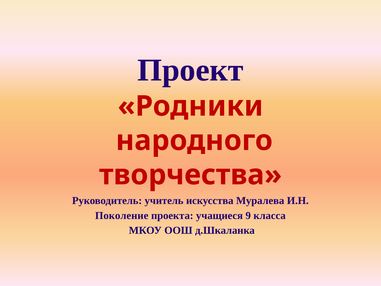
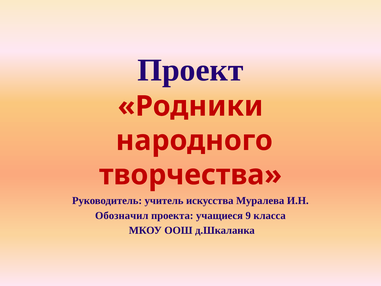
Поколение: Поколение -> Обозначил (122, 215)
